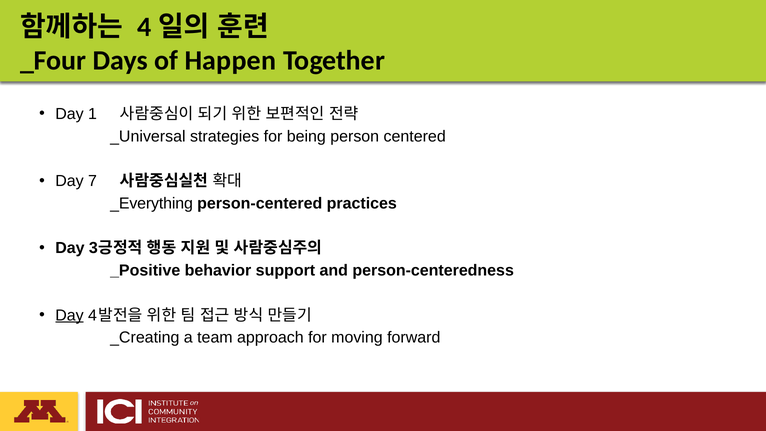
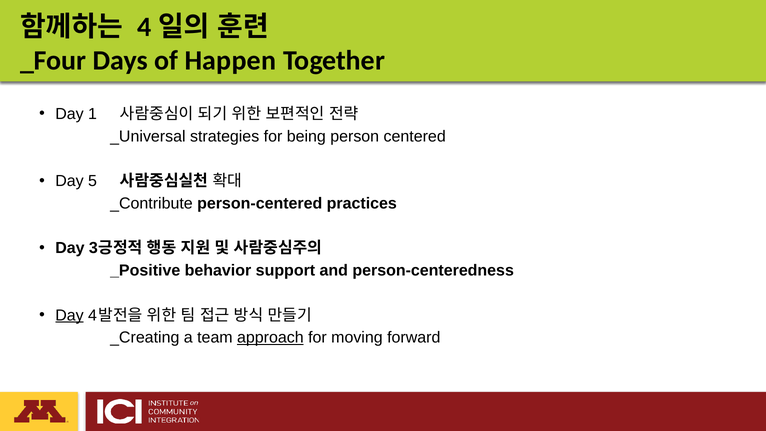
7: 7 -> 5 (93, 181)
_Everything: _Everything -> _Contribute (151, 203)
approach underline: none -> present (270, 338)
